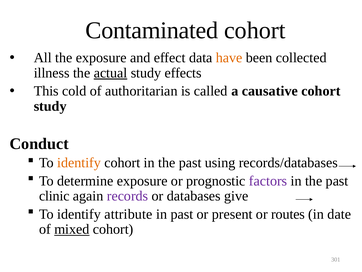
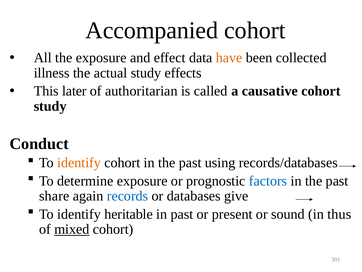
Contaminated: Contaminated -> Accompanied (152, 30)
actual underline: present -> none (111, 73)
cold: cold -> later (74, 91)
factors colour: purple -> blue (268, 181)
clinic: clinic -> share (54, 196)
records colour: purple -> blue (128, 196)
attribute: attribute -> heritable (129, 214)
routes: routes -> sound (288, 214)
date: date -> thus (339, 214)
